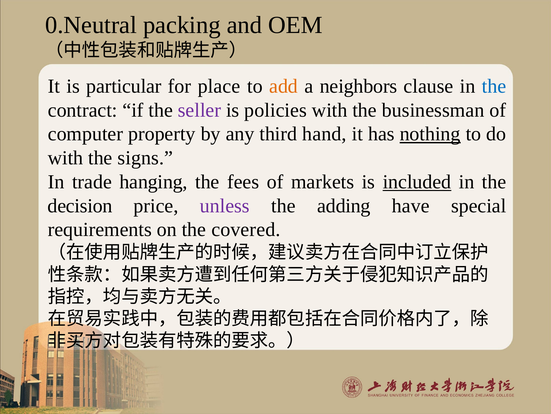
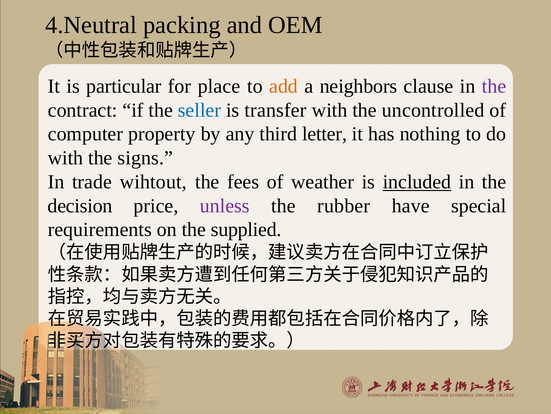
0.Neutral: 0.Neutral -> 4.Neutral (91, 25)
the colour: blue -> purple (494, 86)
seller colour: purple -> blue (199, 110)
policies: policies -> transfer (276, 110)
businessman: businessman -> uncontrolled (433, 110)
hand: hand -> letter (325, 134)
nothing underline: present -> none (430, 134)
hanging: hanging -> wihtout (153, 182)
markets: markets -> weather (323, 182)
adding: adding -> rubber (344, 205)
covered: covered -> supplied (246, 229)
